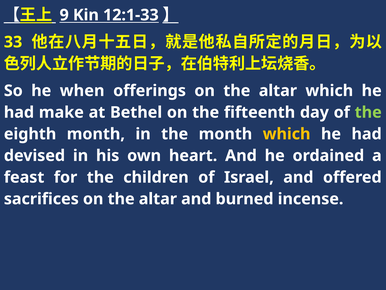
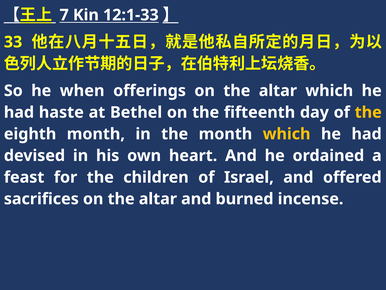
9: 9 -> 7 (64, 15)
make: make -> haste (61, 112)
the colour: light green -> yellow (368, 112)
